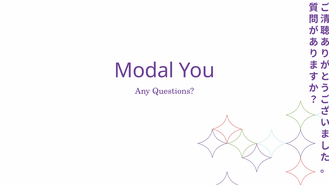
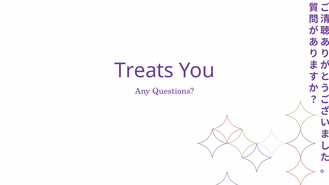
Modal: Modal -> Treats (144, 71)
